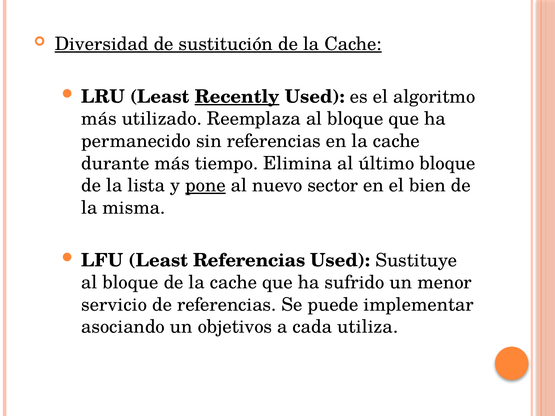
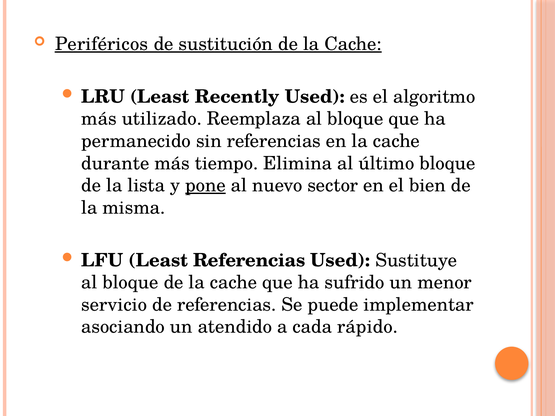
Diversidad: Diversidad -> Periféricos (102, 44)
Recently underline: present -> none (237, 97)
objetivos: objetivos -> atendido (235, 327)
utiliza: utiliza -> rápido (368, 327)
